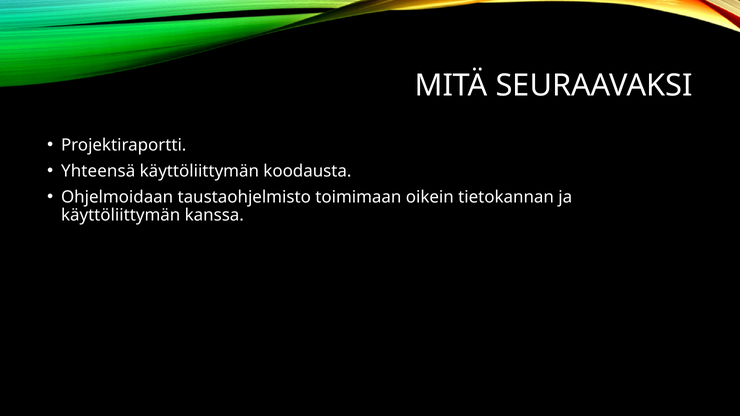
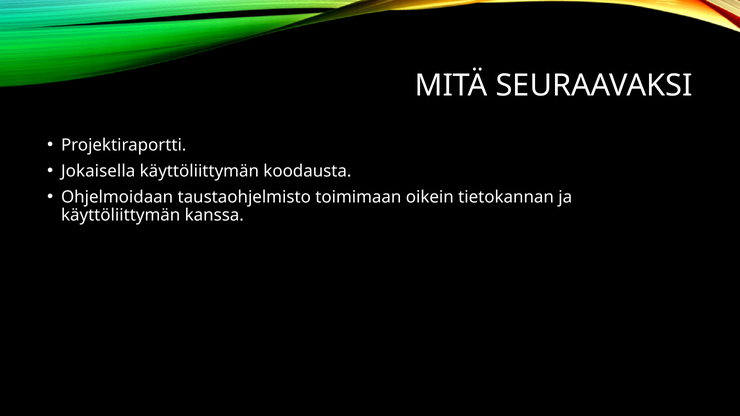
Yhteensä: Yhteensä -> Jokaisella (98, 171)
